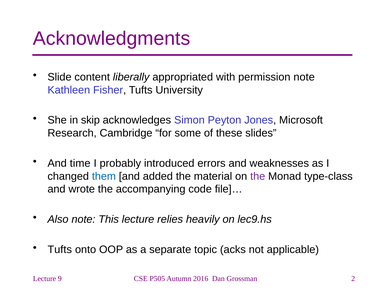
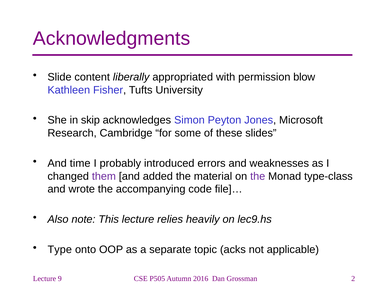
permission note: note -> blow (304, 77)
them colour: blue -> purple (104, 176)
Tufts: Tufts -> Type (60, 250)
